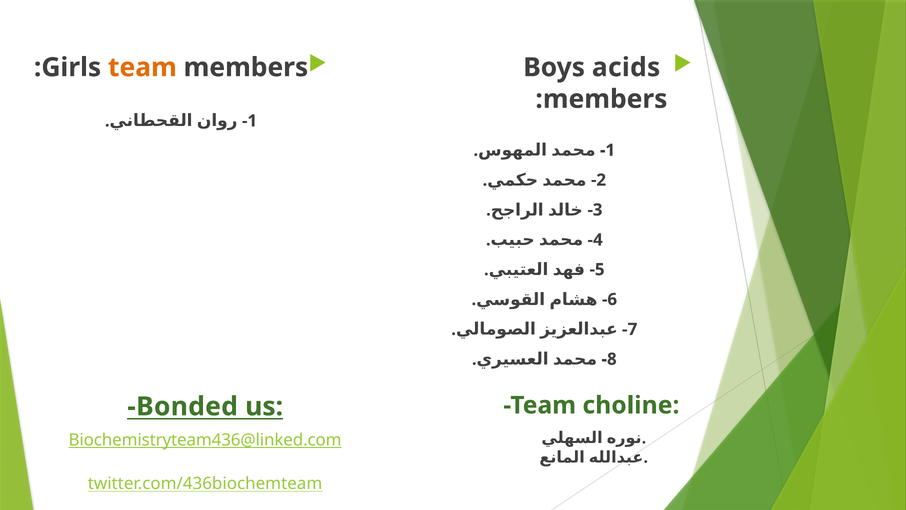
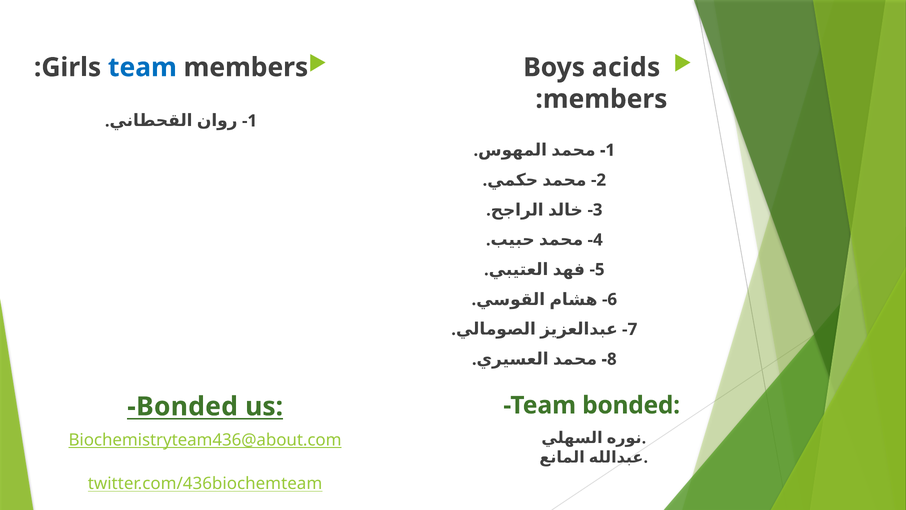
team colour: orange -> blue (142, 67)
Team choline: choline -> bonded (631, 405)
Biochemistryteam436@linked.com: Biochemistryteam436@linked.com -> Biochemistryteam436@about.com (205, 440)
